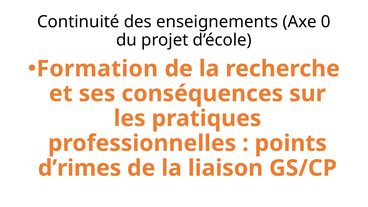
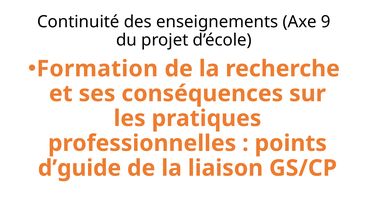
0: 0 -> 9 (326, 22)
d’rimes: d’rimes -> d’guide (80, 168)
